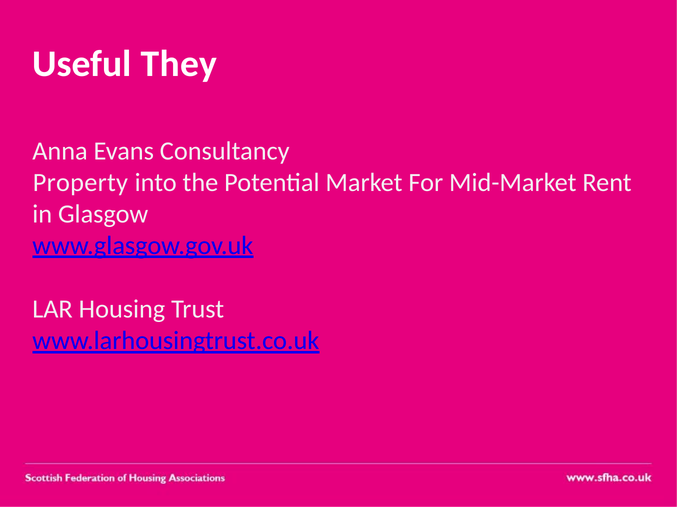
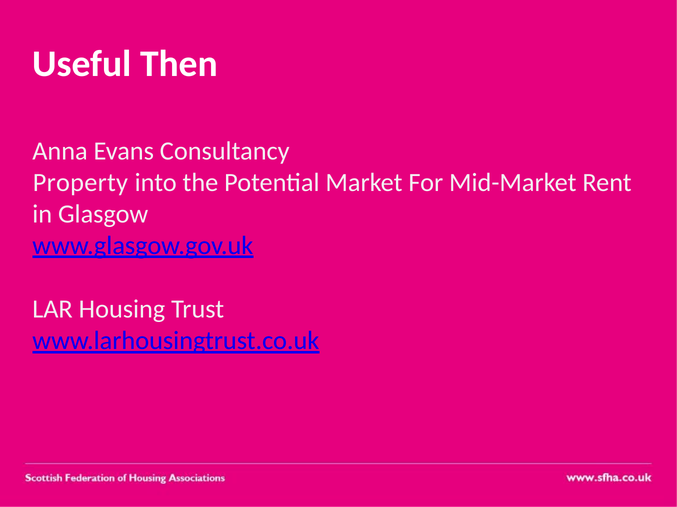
They: They -> Then (179, 64)
